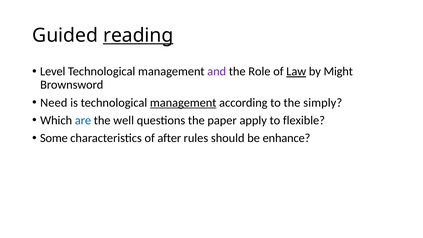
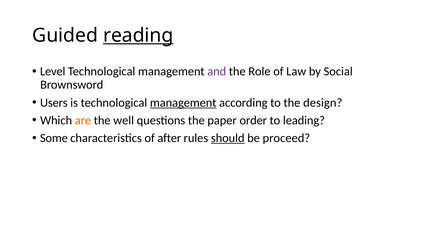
Law underline: present -> none (296, 72)
Might: Might -> Social (338, 72)
Need: Need -> Users (54, 103)
simply: simply -> design (323, 103)
are colour: blue -> orange (83, 120)
apply: apply -> order (253, 120)
flexible: flexible -> leading (304, 120)
should underline: none -> present (228, 138)
enhance: enhance -> proceed (286, 138)
